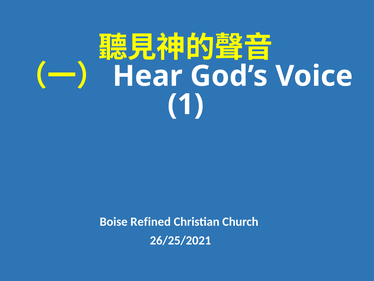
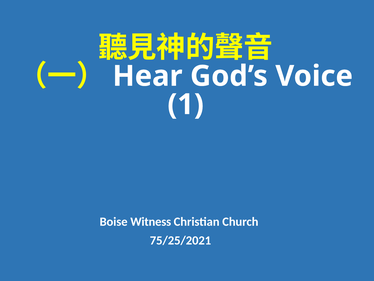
Refined: Refined -> Witness (151, 221)
26/25/2021: 26/25/2021 -> 75/25/2021 (180, 240)
